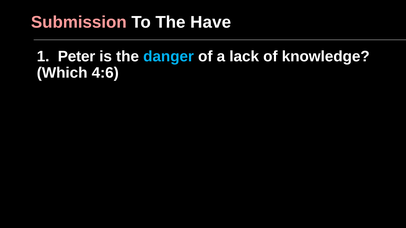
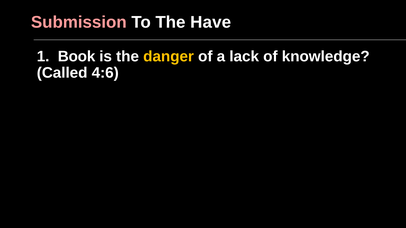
Peter: Peter -> Book (77, 57)
danger colour: light blue -> yellow (169, 57)
Which: Which -> Called (62, 73)
